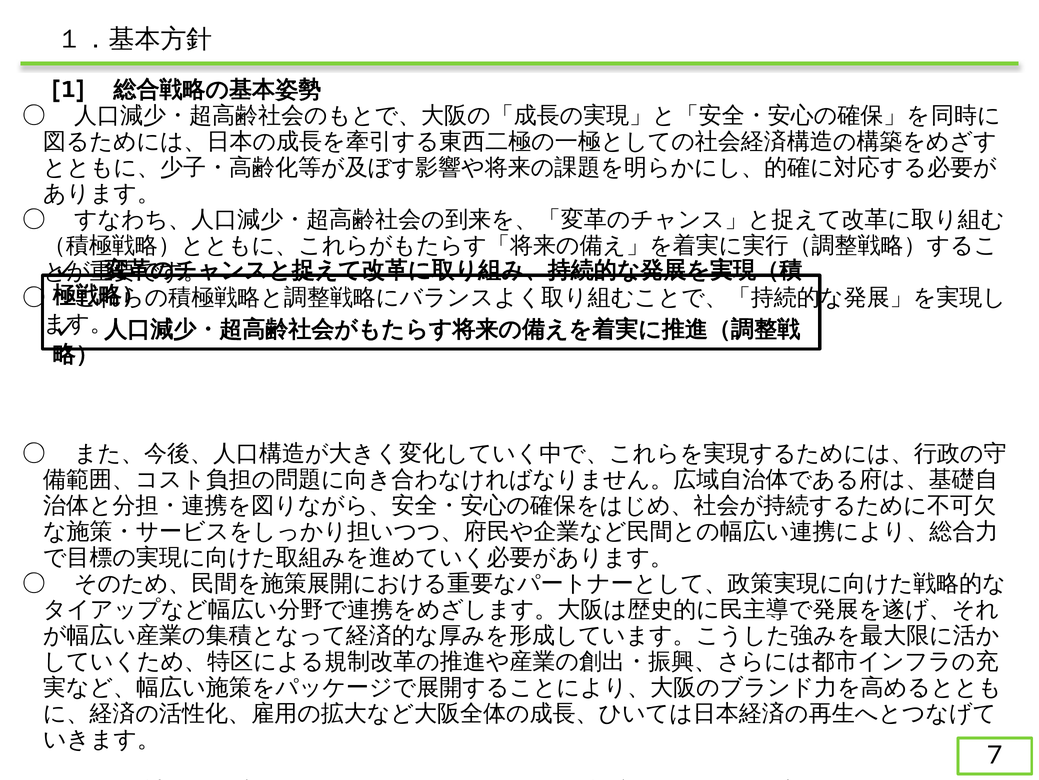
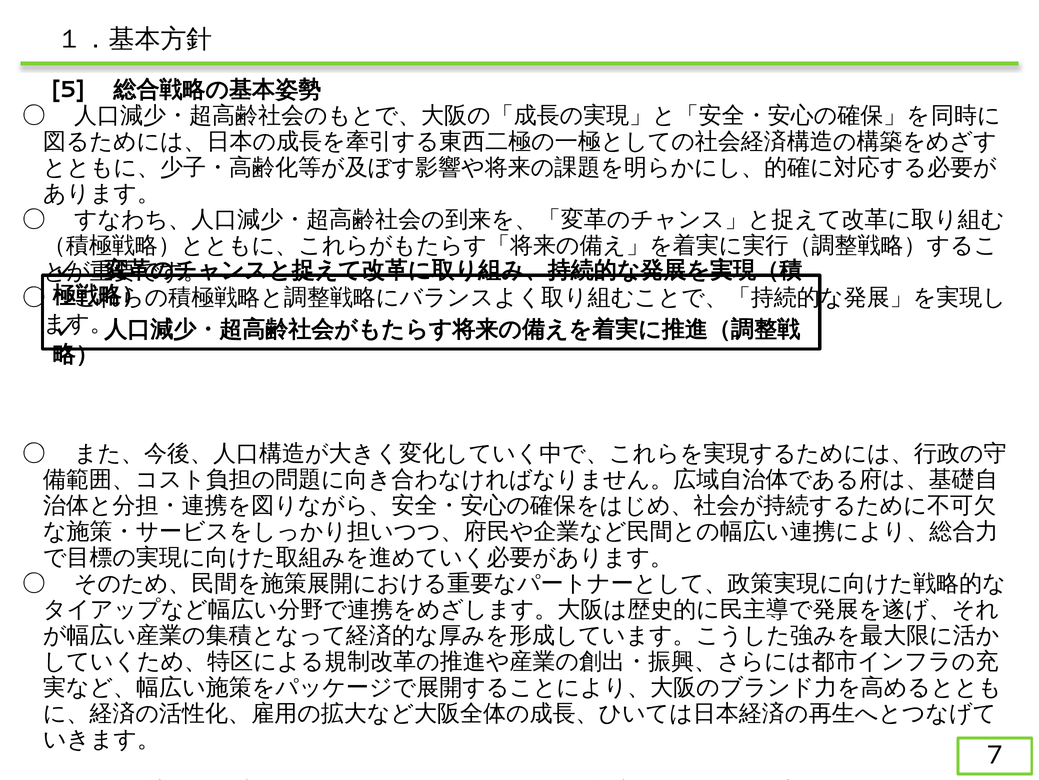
1: 1 -> 5 (68, 89)
